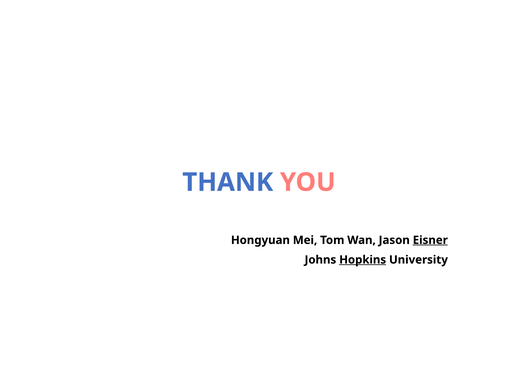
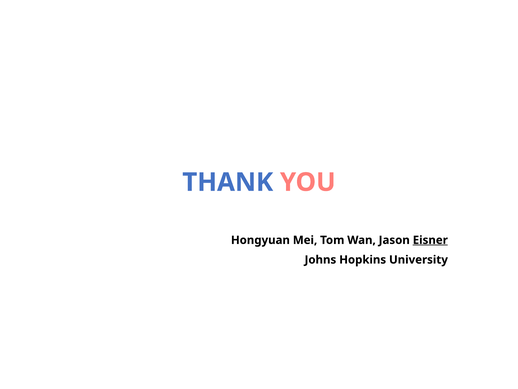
Hopkins underline: present -> none (363, 259)
